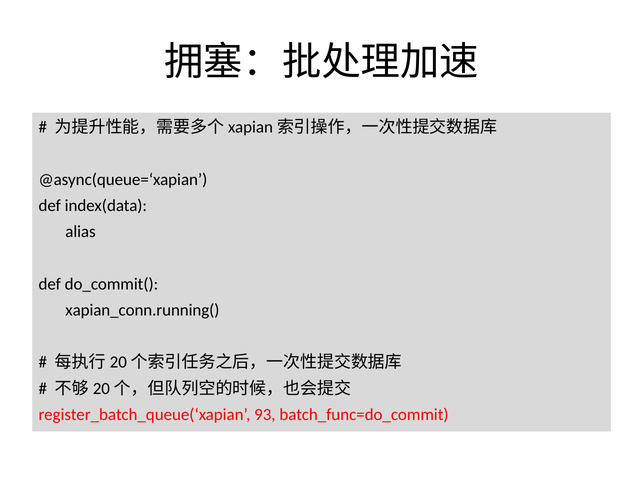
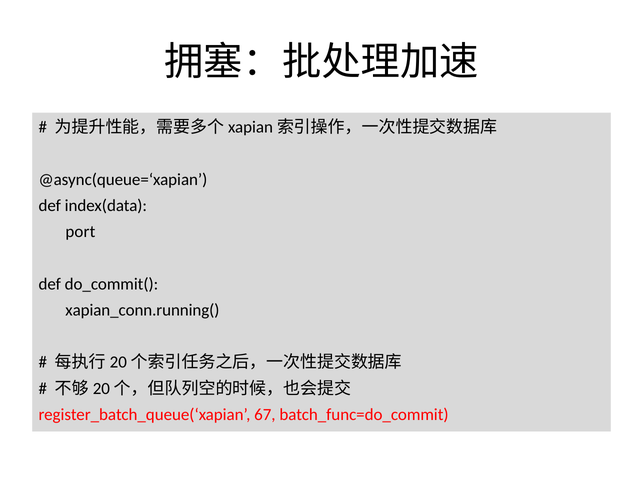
alias: alias -> port (80, 231)
93: 93 -> 67 (265, 414)
